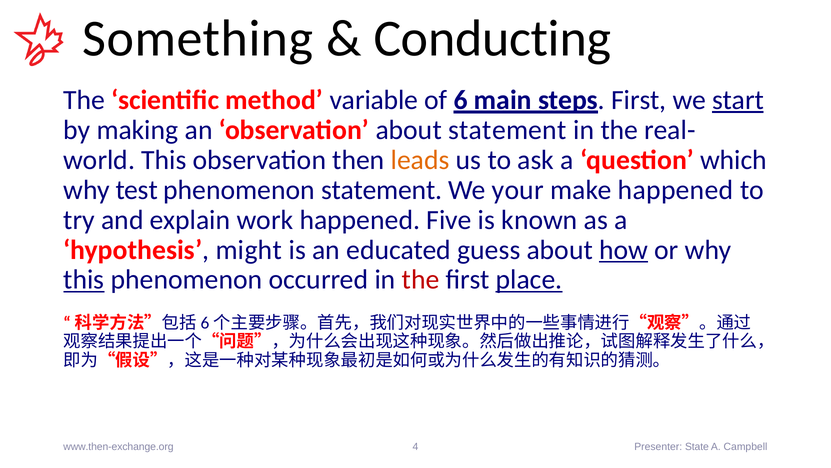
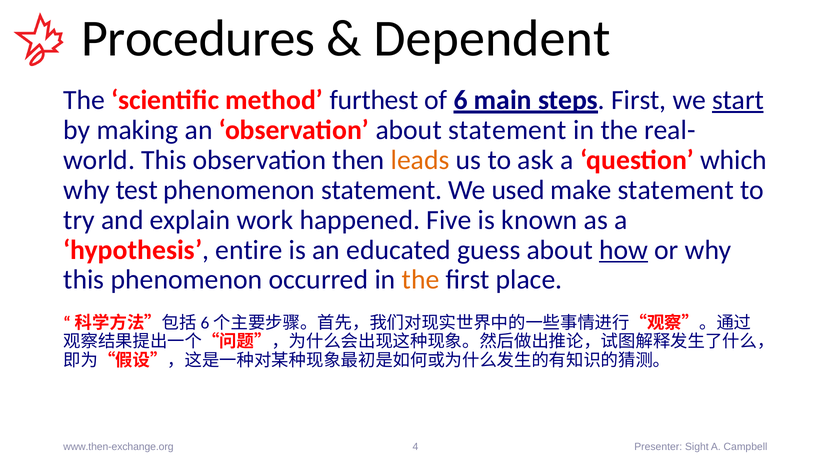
Something: Something -> Procedures (198, 38)
Conducting: Conducting -> Dependent (492, 38)
variable: variable -> furthest (374, 100)
your: your -> used (518, 190)
make happened: happened -> statement (676, 190)
might: might -> entire (249, 250)
this underline: present -> none (84, 279)
the colour: red -> orange (421, 279)
place underline: present -> none (529, 279)
State: State -> Sight (697, 446)
